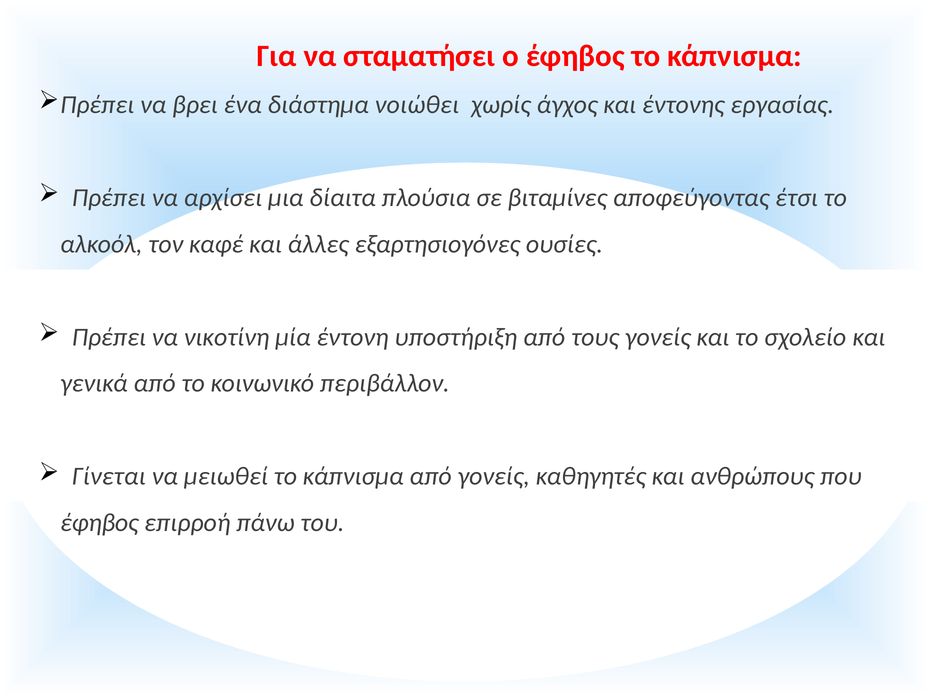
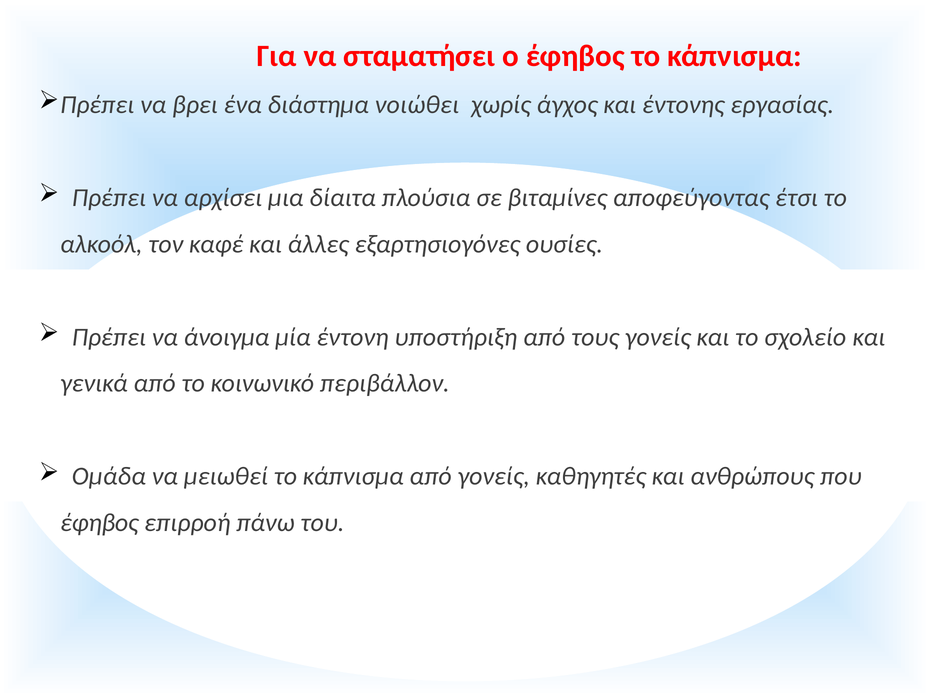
νικοτίνη: νικοτίνη -> άνοιγμα (227, 337)
Γίνεται: Γίνεται -> Ομάδα (109, 477)
